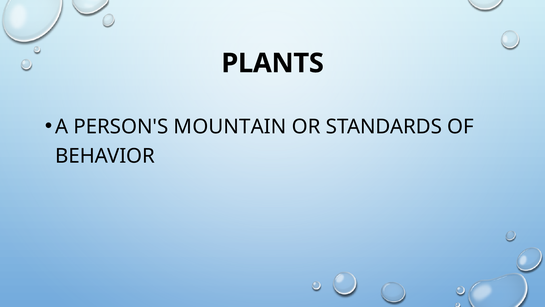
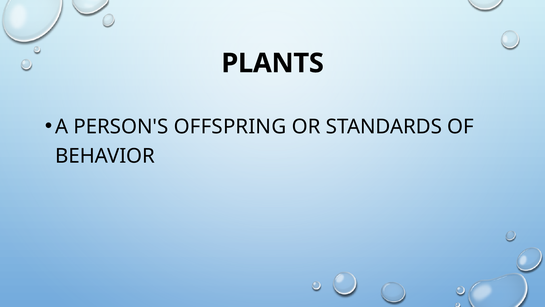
MOUNTAIN: MOUNTAIN -> OFFSPRING (230, 126)
